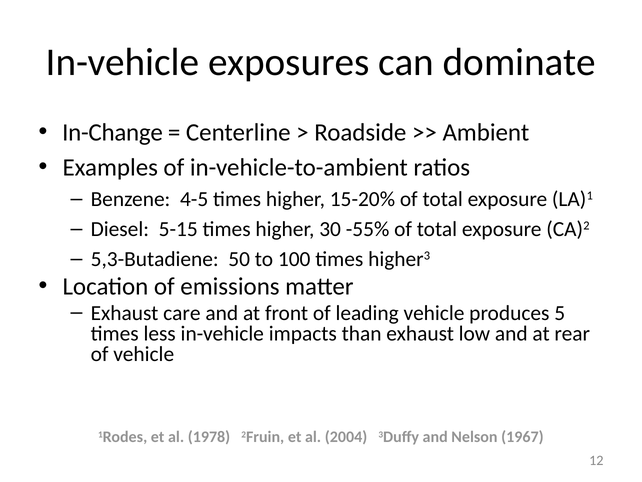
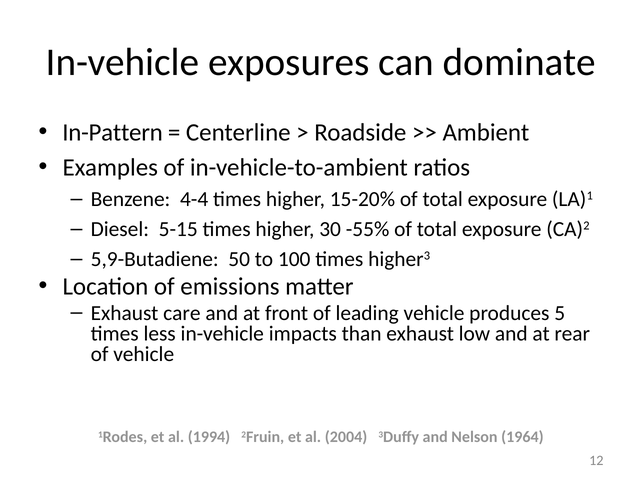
In-Change: In-Change -> In-Pattern (113, 132)
4-5: 4-5 -> 4-4 (194, 199)
5,3-Butadiene: 5,3-Butadiene -> 5,9-Butadiene (155, 259)
1978: 1978 -> 1994 (209, 437)
1967: 1967 -> 1964 (522, 437)
